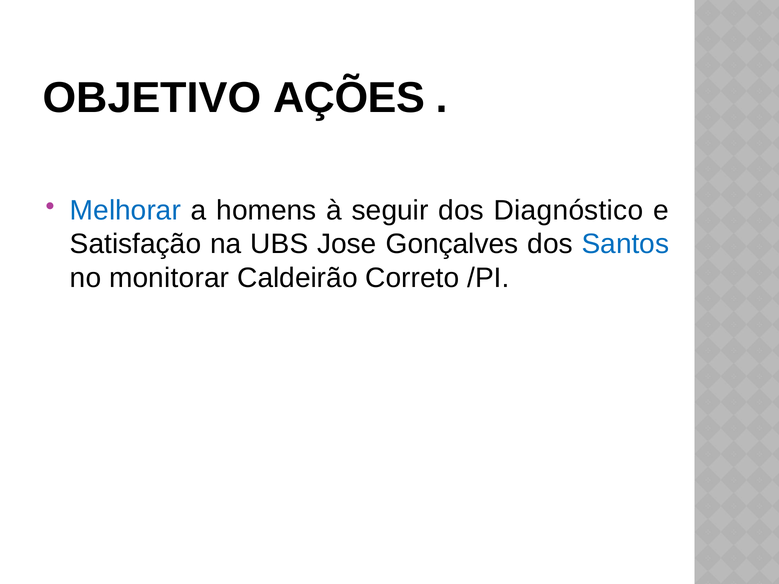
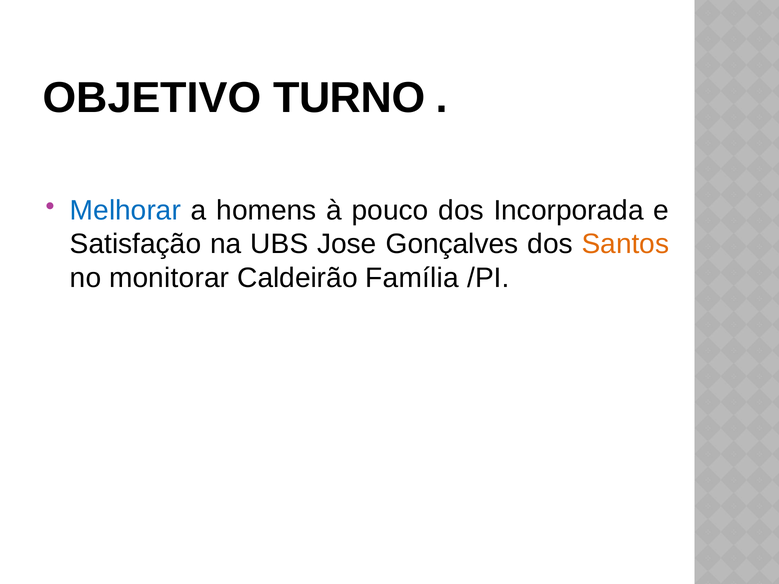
AÇÕES: AÇÕES -> TURNO (349, 98)
seguir: seguir -> pouco (390, 211)
Diagnóstico: Diagnóstico -> Incorporada (569, 211)
Santos colour: blue -> orange (625, 244)
Correto: Correto -> Família (412, 278)
